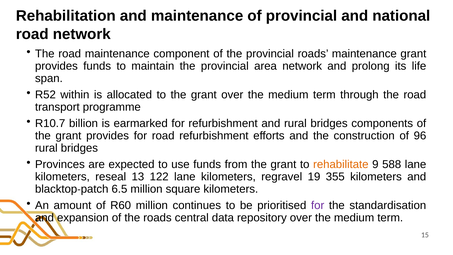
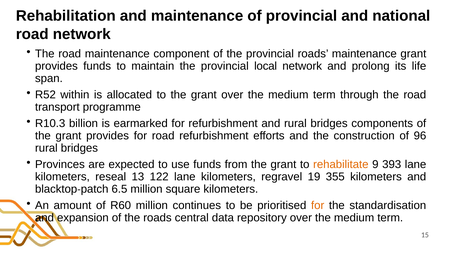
area: area -> local (266, 66)
R10.7: R10.7 -> R10.3 (50, 123)
588: 588 -> 393 (392, 164)
for colour: purple -> orange (318, 205)
